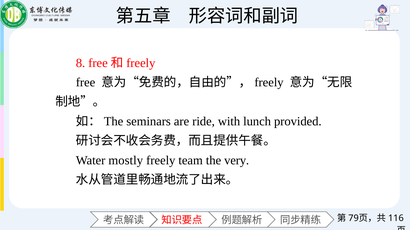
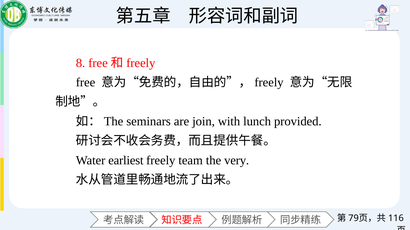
ride: ride -> join (204, 122)
mostly: mostly -> earliest (126, 161)
